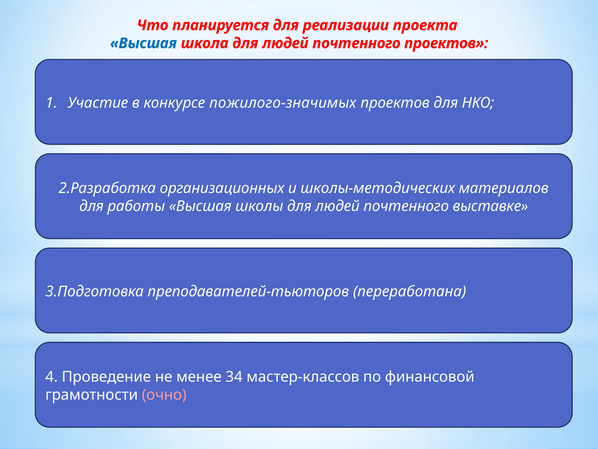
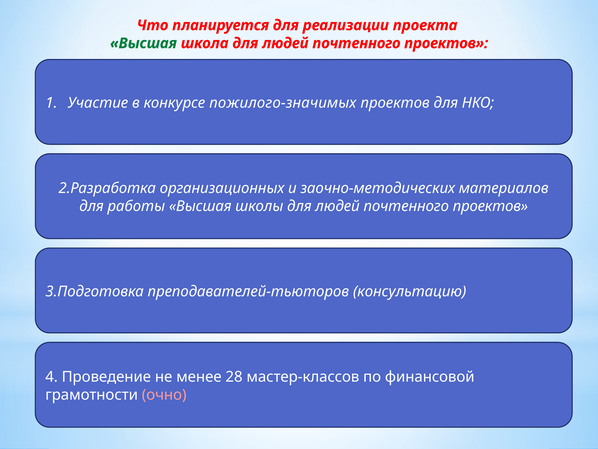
Высшая colour: blue -> green (143, 43)
школы-методических: школы-методических -> заочно-методических (378, 188)
выставке: выставке -> проектов (490, 206)
переработана: переработана -> консультацию (410, 291)
34: 34 -> 28 (234, 376)
